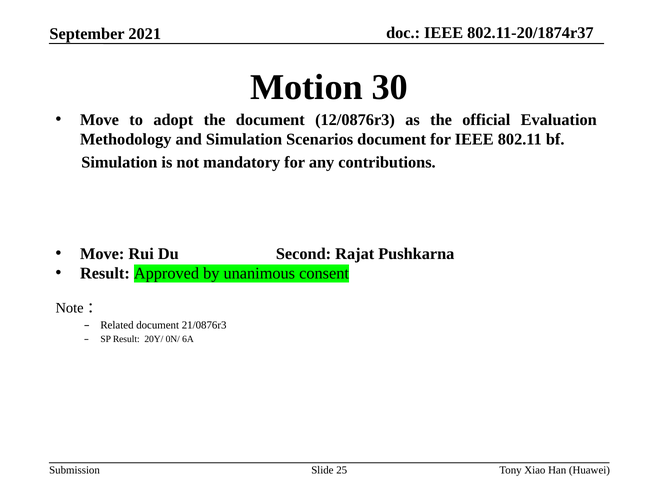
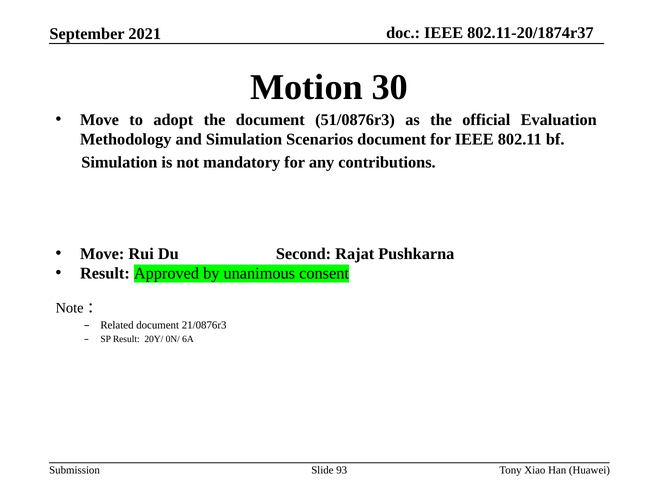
12/0876r3: 12/0876r3 -> 51/0876r3 (355, 120)
25: 25 -> 93 (342, 470)
